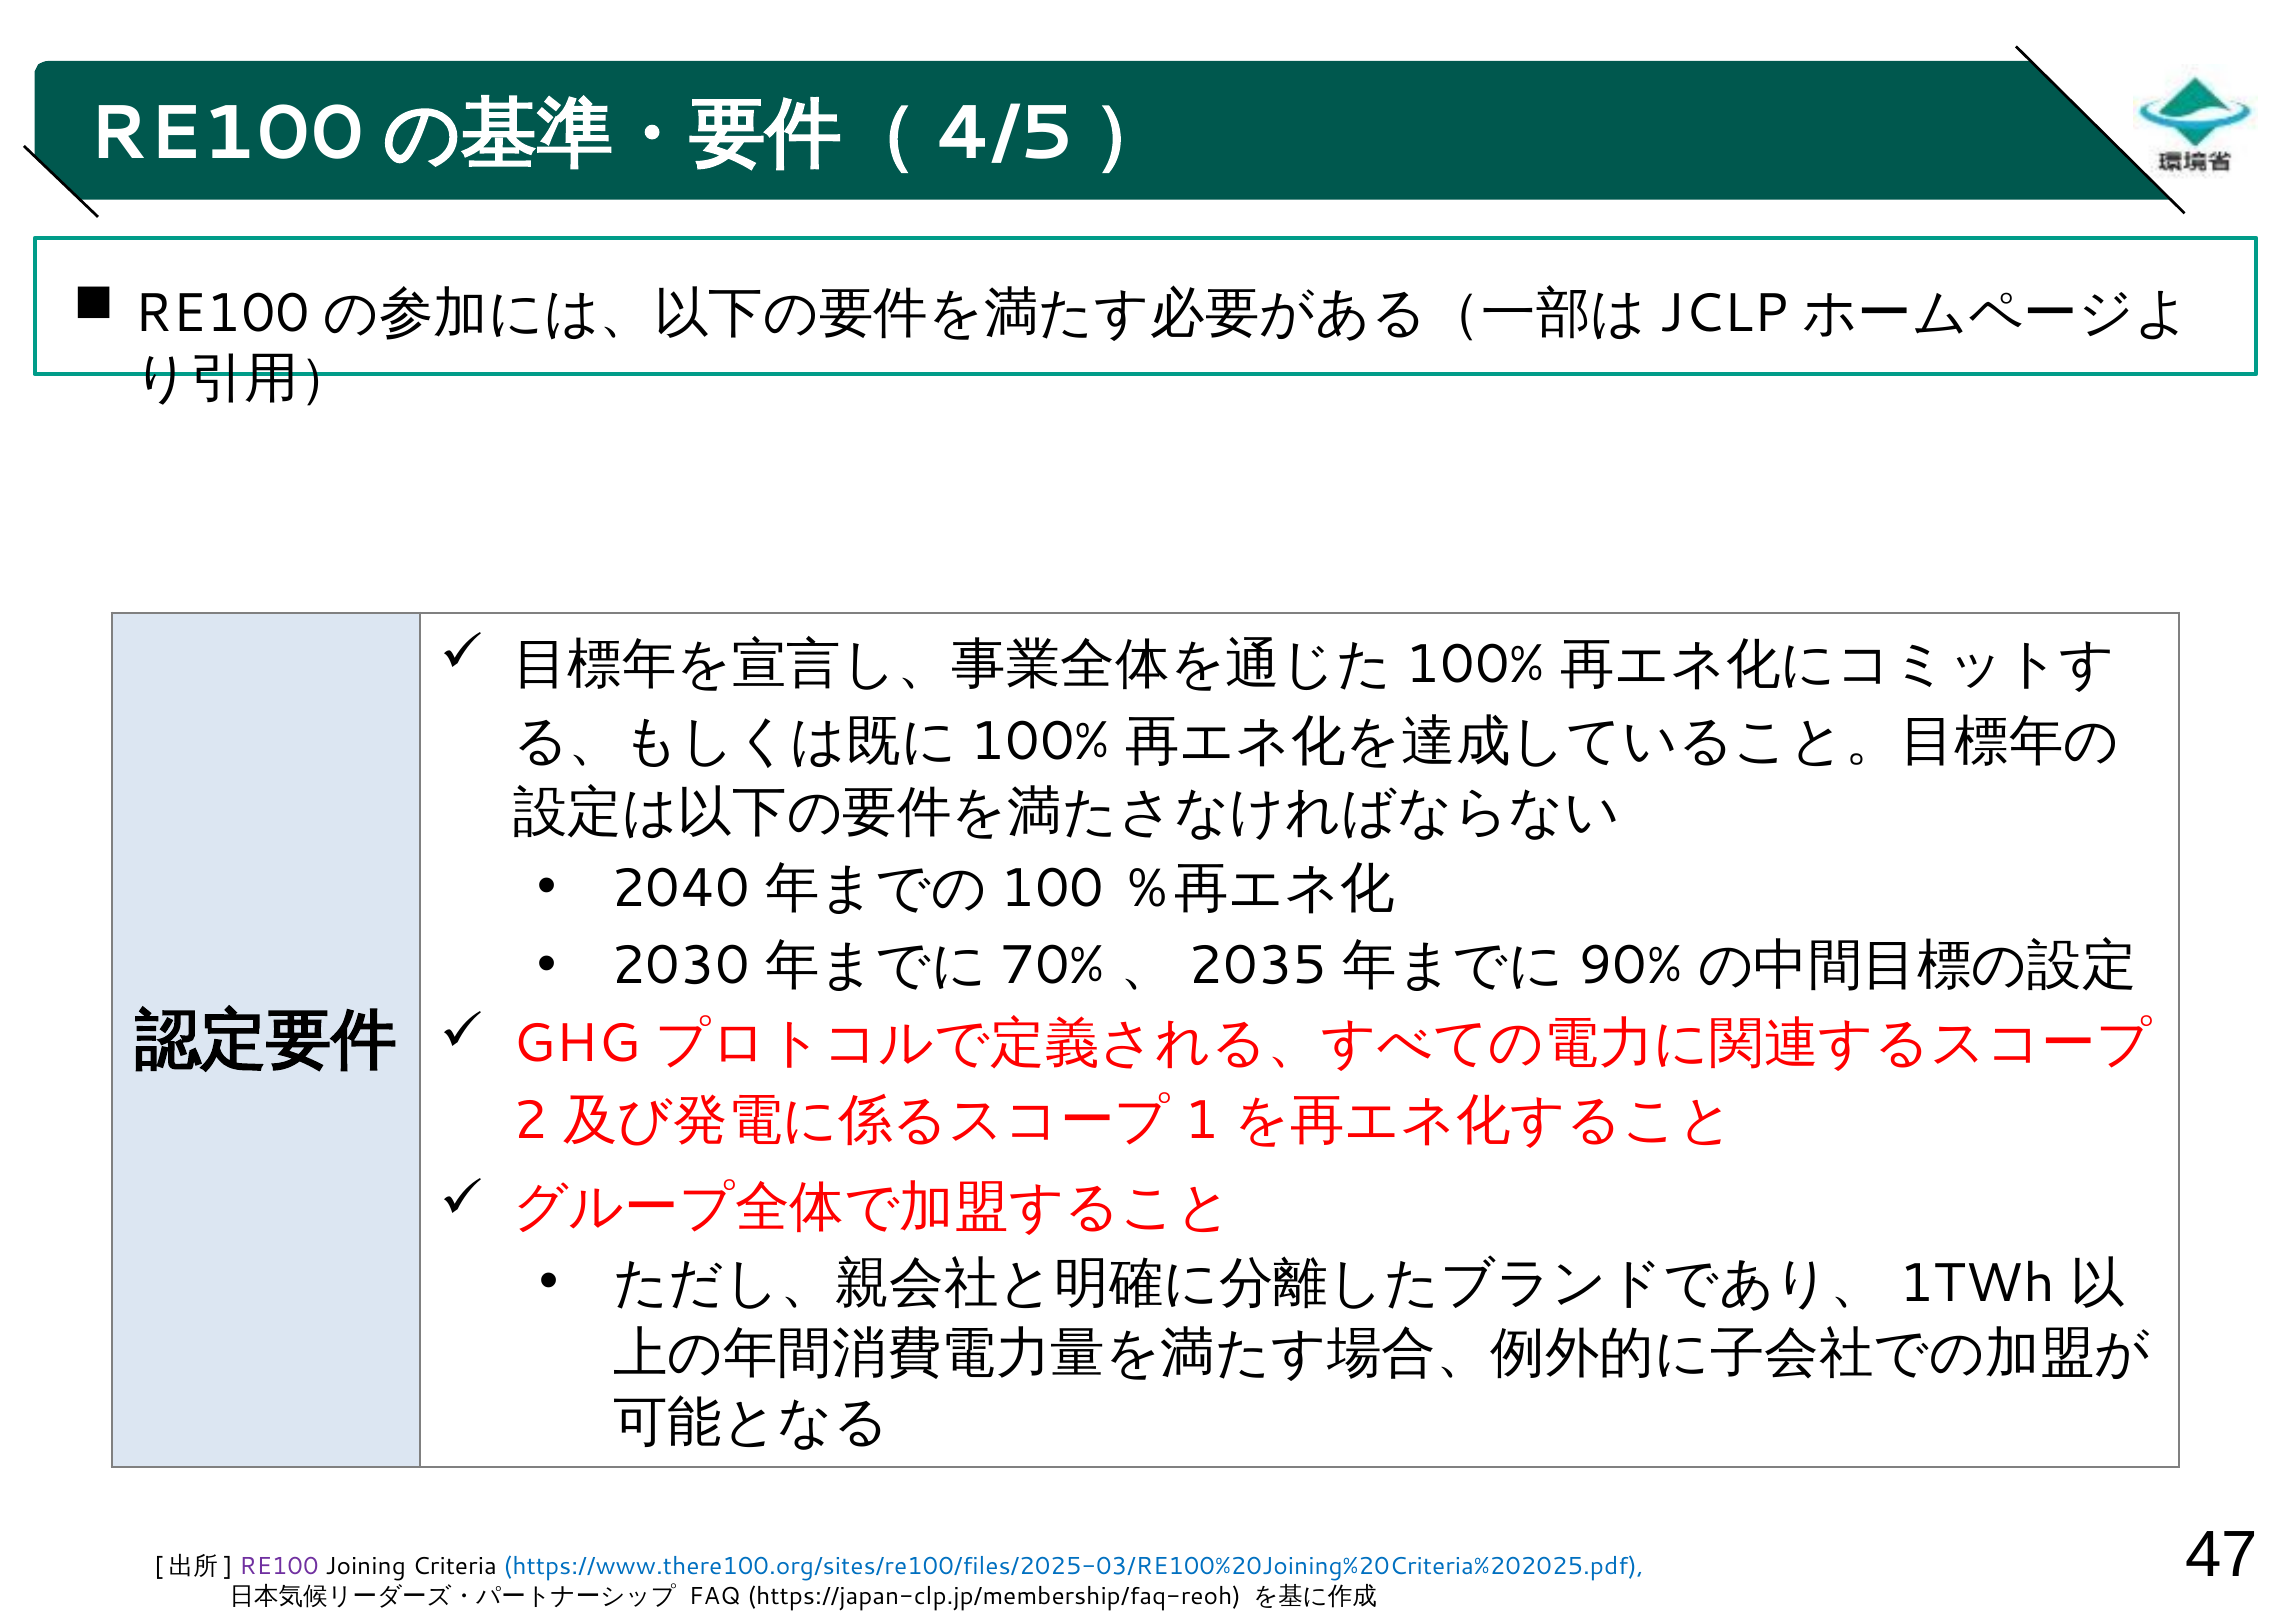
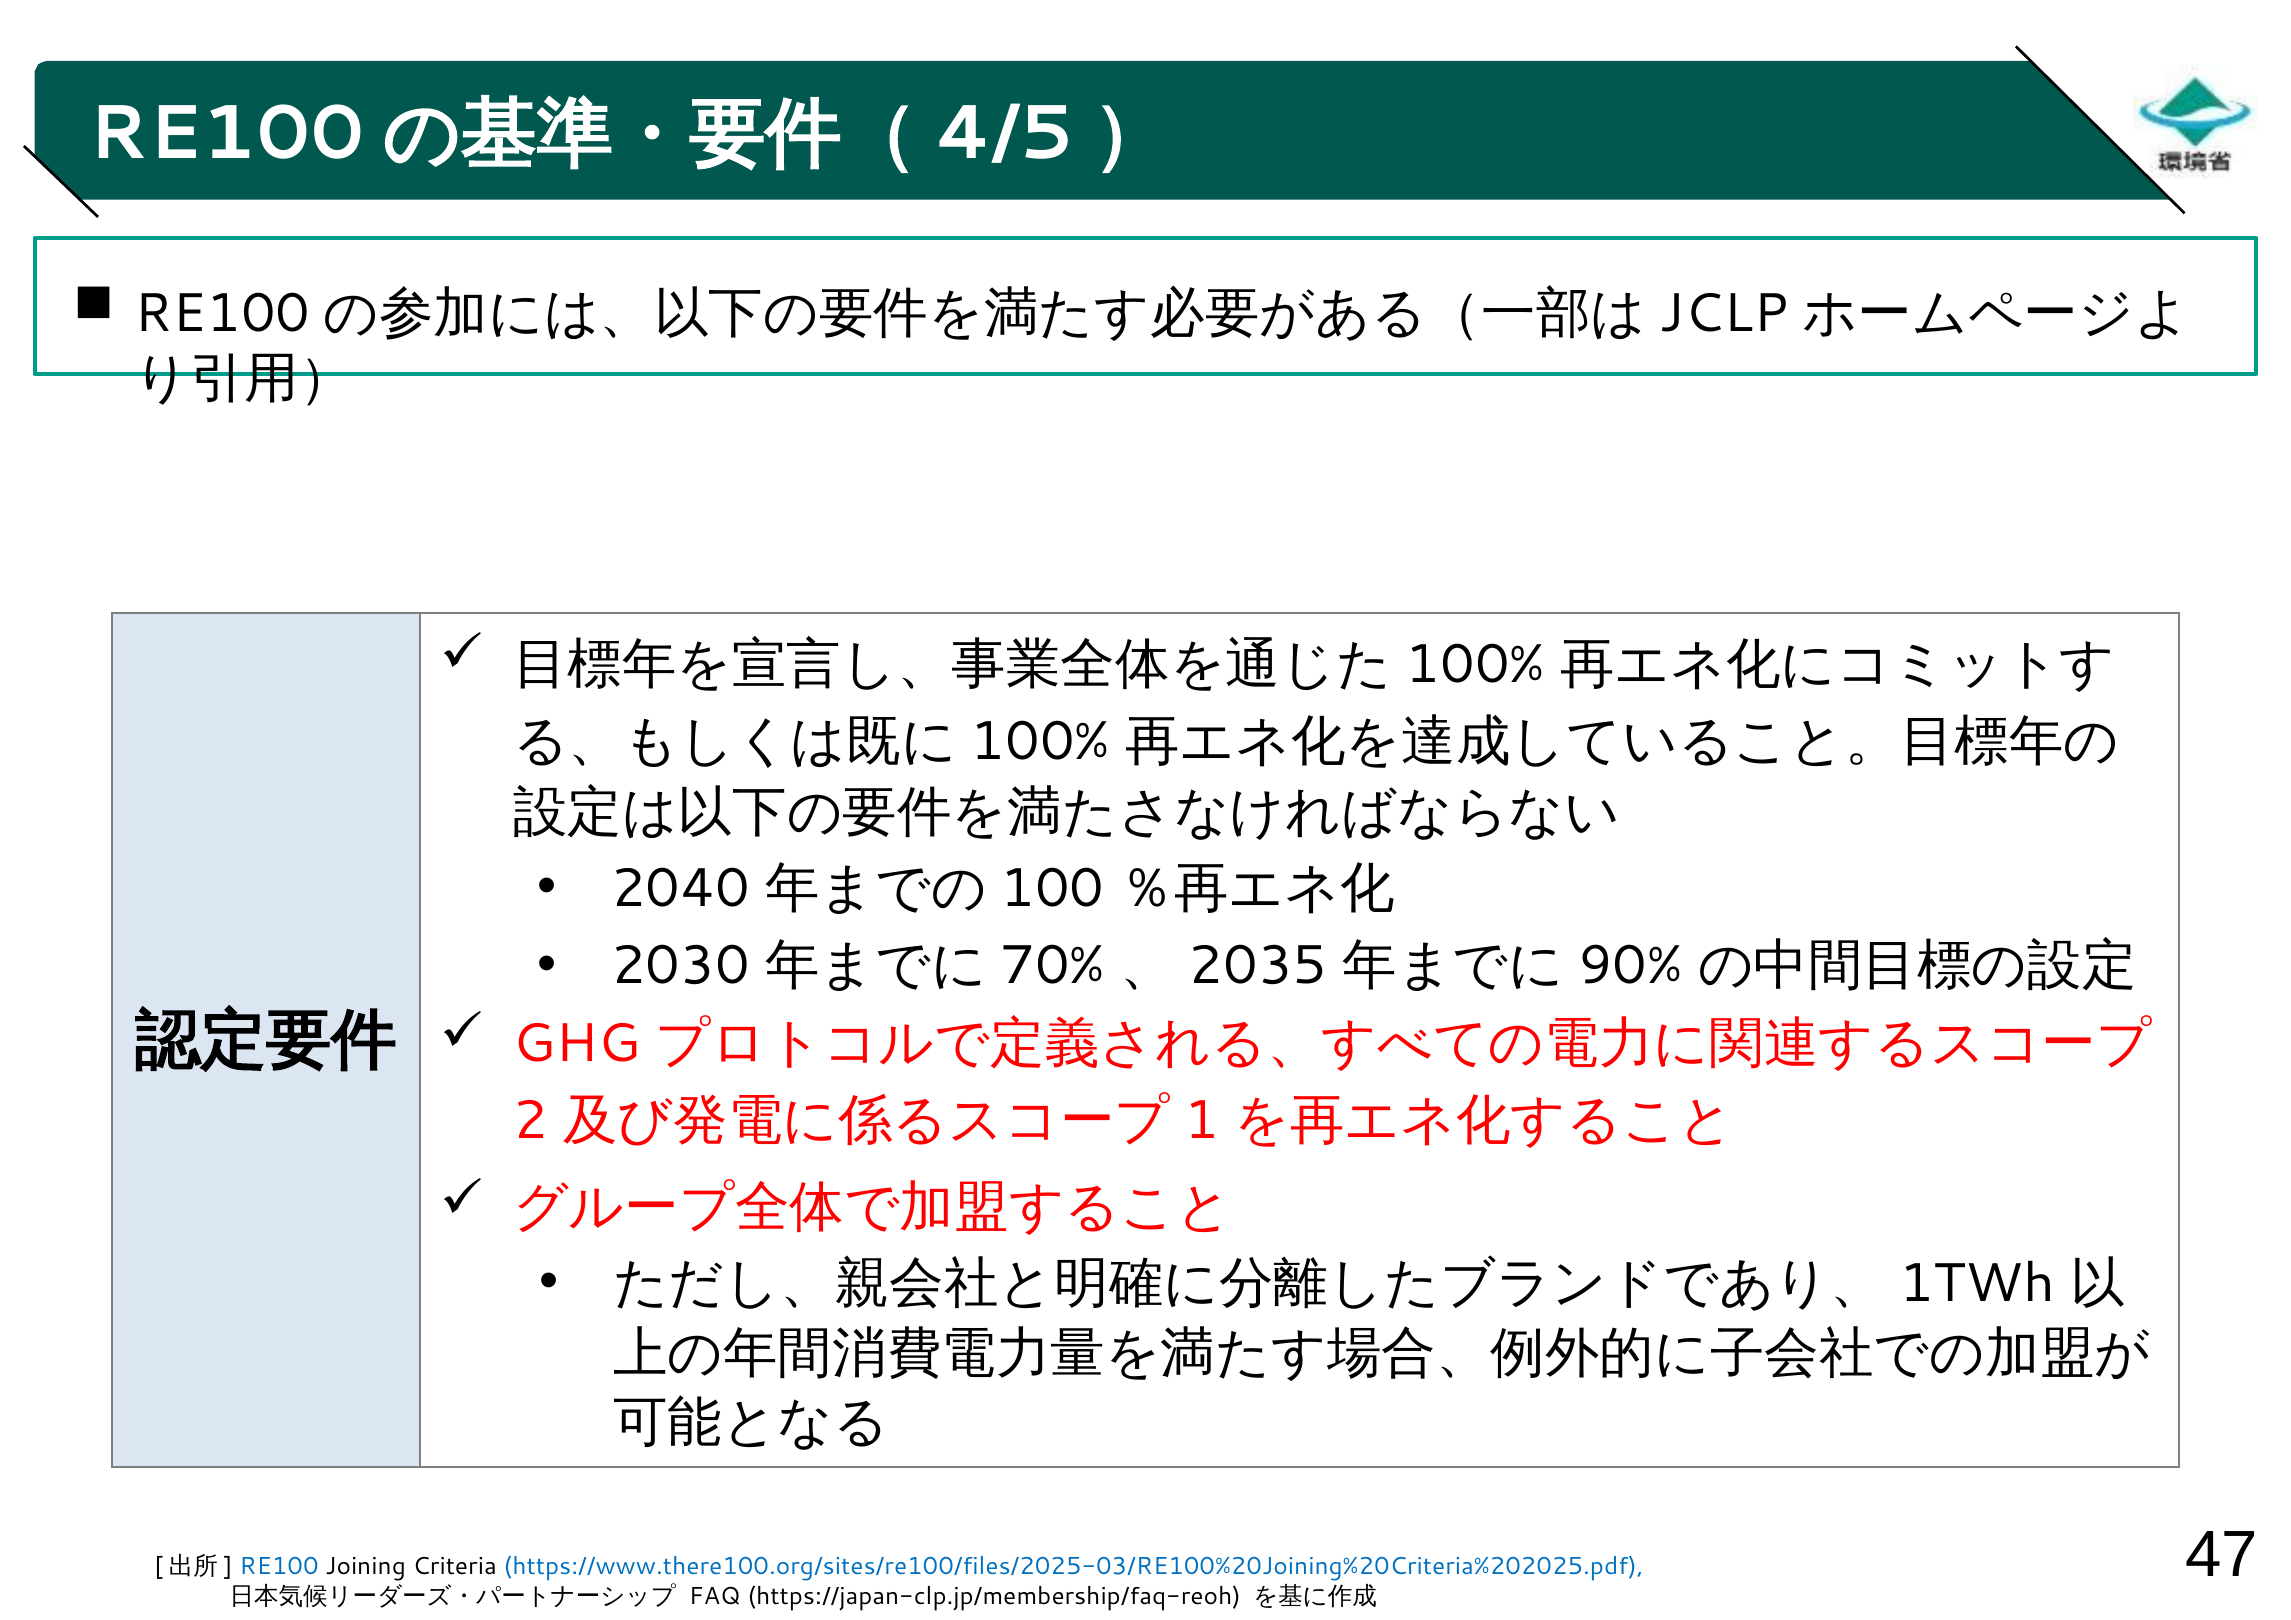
RE100 colour: purple -> blue (279, 1567)
